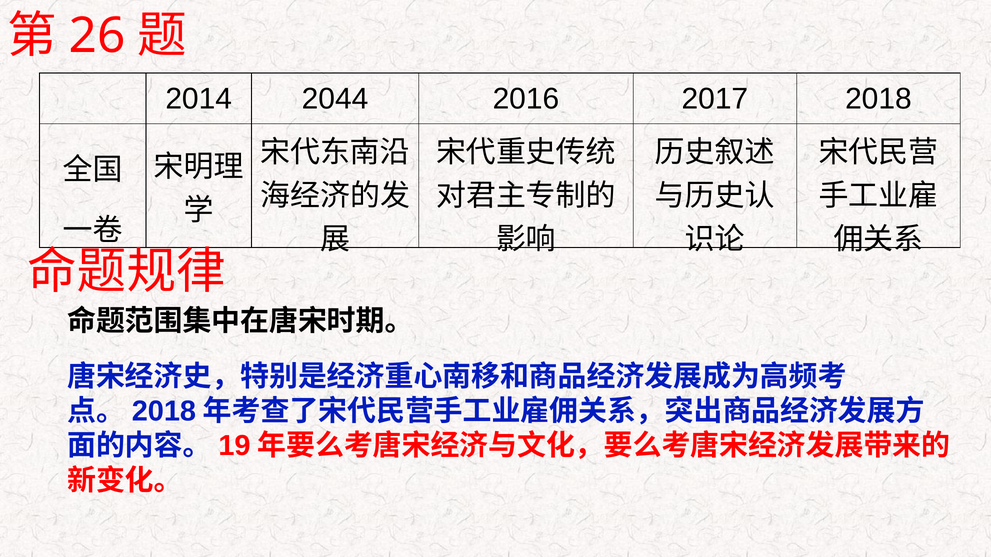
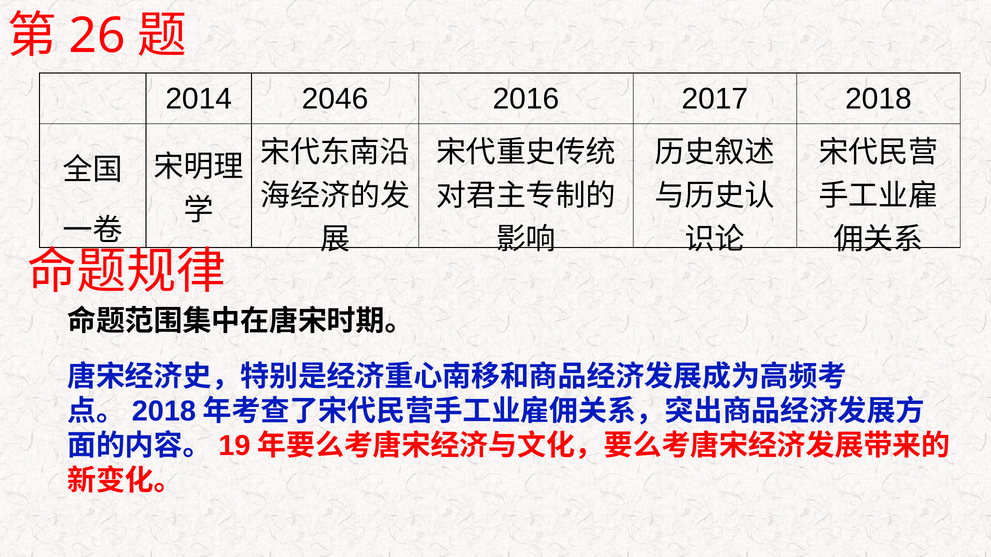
2044: 2044 -> 2046 (335, 99)
